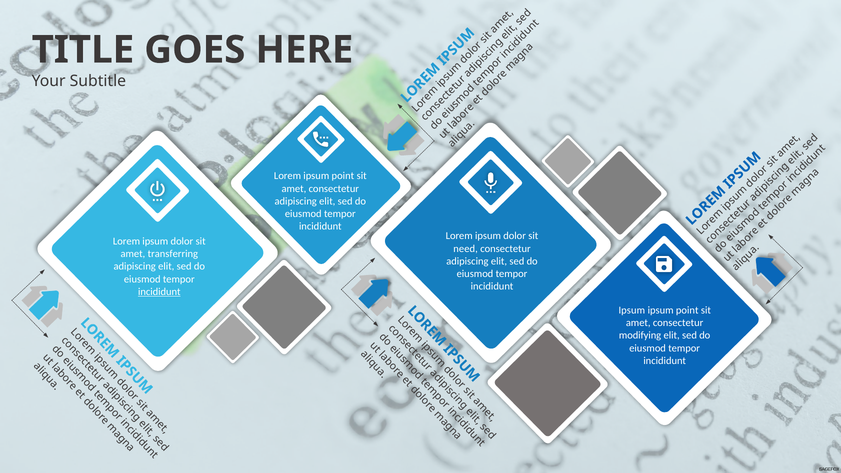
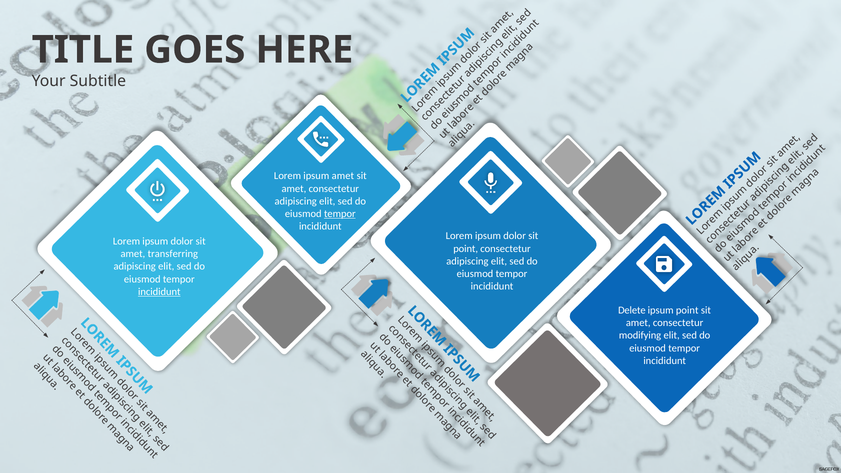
Lorem ipsum point: point -> amet (343, 176)
tempor underline: none -> present (340, 214)
need: need -> point (466, 249)
Ipsum: Ipsum -> Delete (632, 310)
